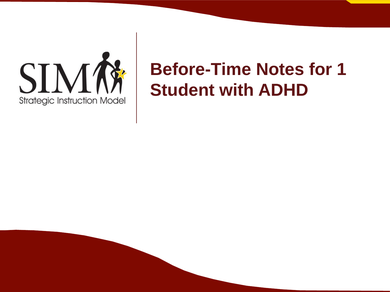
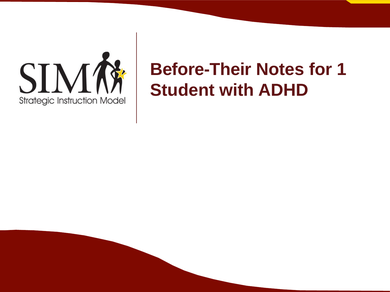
Before-Time: Before-Time -> Before-Their (201, 70)
